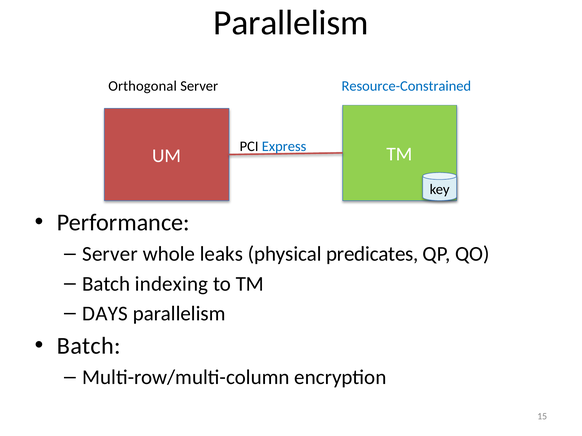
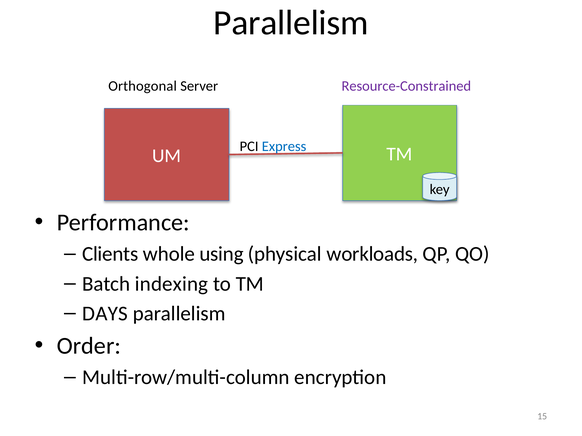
Resource-Constrained colour: blue -> purple (406, 86)
Server: Server -> Clients (110, 254)
leaks: leaks -> using (222, 254)
predicates: predicates -> workloads (372, 254)
Batch: Batch -> Order (89, 346)
